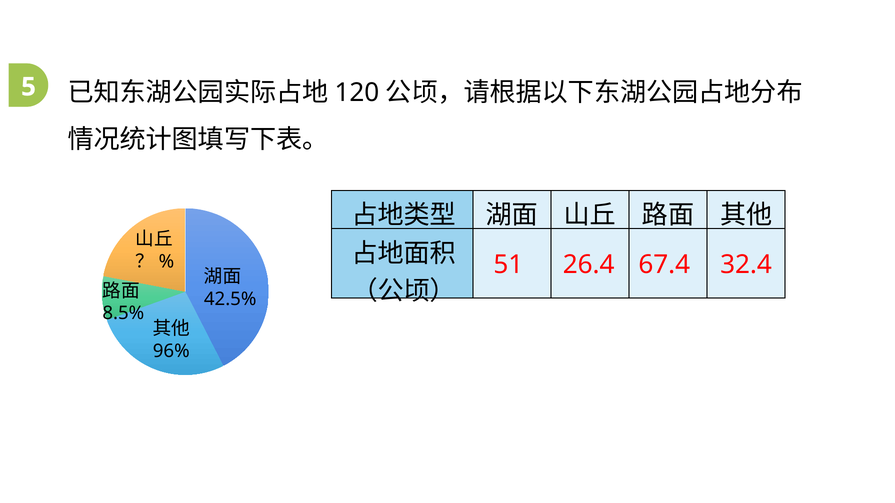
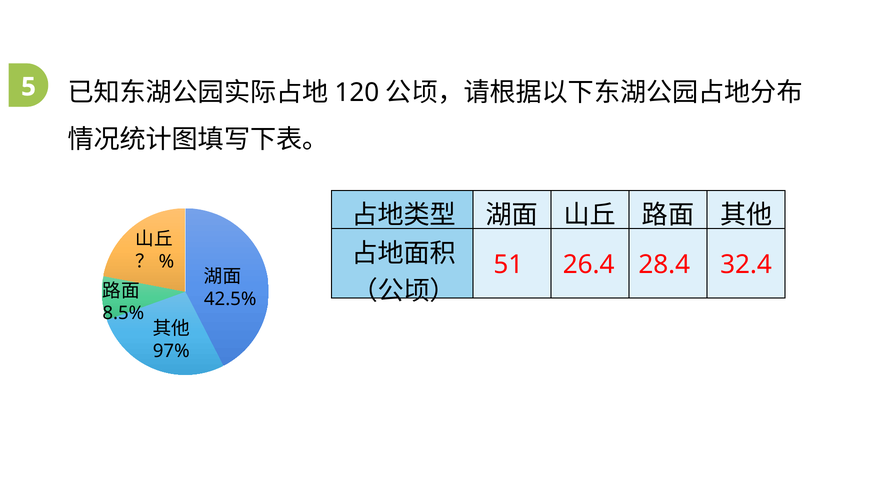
67.4: 67.4 -> 28.4 (664, 265)
96%: 96% -> 97% (171, 351)
